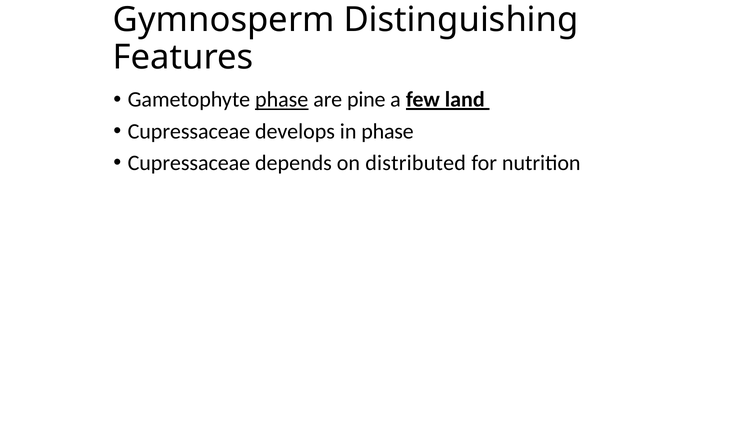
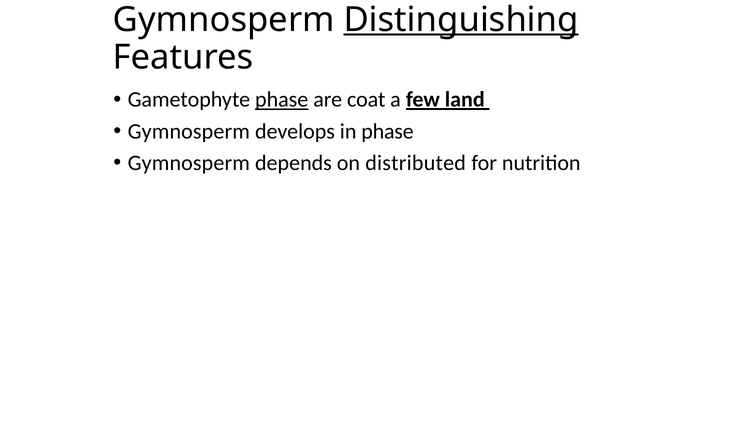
Distinguishing underline: none -> present (461, 20)
pine: pine -> coat (366, 100)
Cupressaceae: Cupressaceae -> Gymnosperm (189, 131)
Cupressaceae: Cupressaceae -> Gymnosperm (189, 163)
